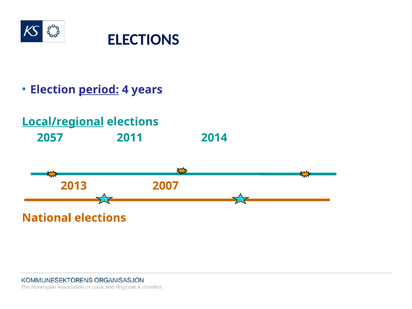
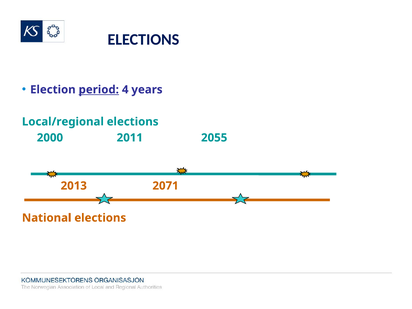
Local/regional underline: present -> none (63, 122)
2057: 2057 -> 2000 (50, 138)
2014: 2014 -> 2055 (214, 138)
2007: 2007 -> 2071 (166, 186)
